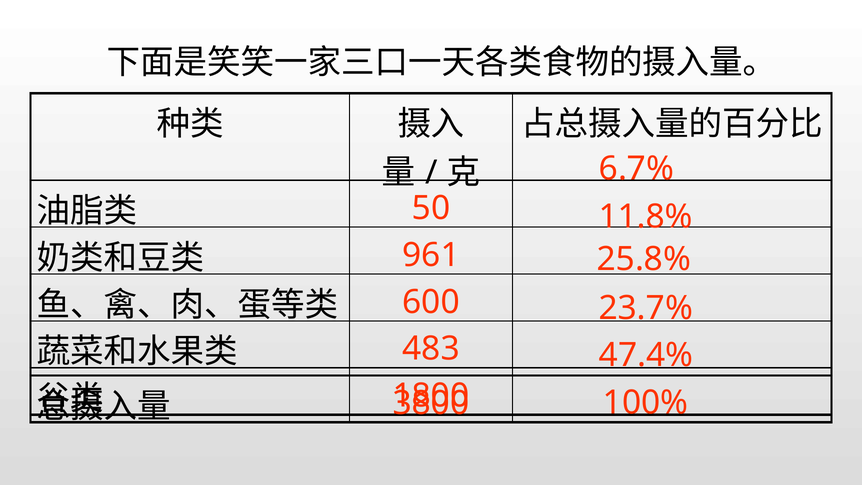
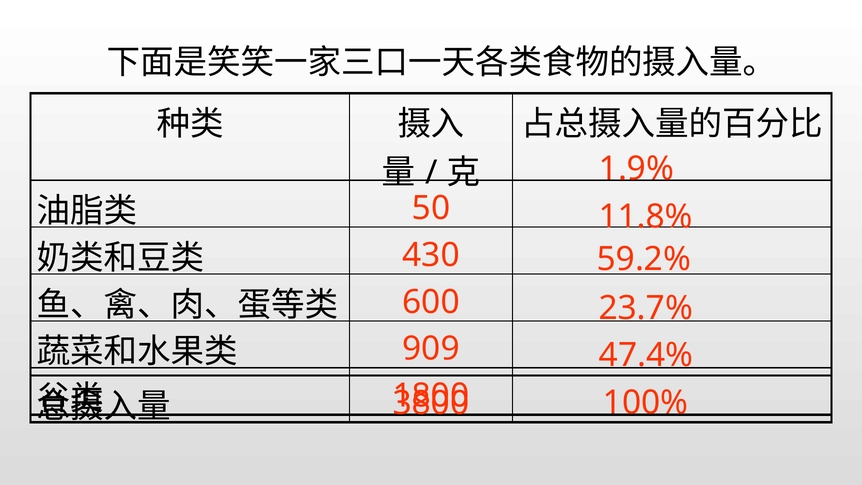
6.7%: 6.7% -> 1.9% (636, 169)
961: 961 -> 430 (431, 255)
25.8%: 25.8% -> 59.2% (644, 259)
483: 483 -> 909 (431, 349)
